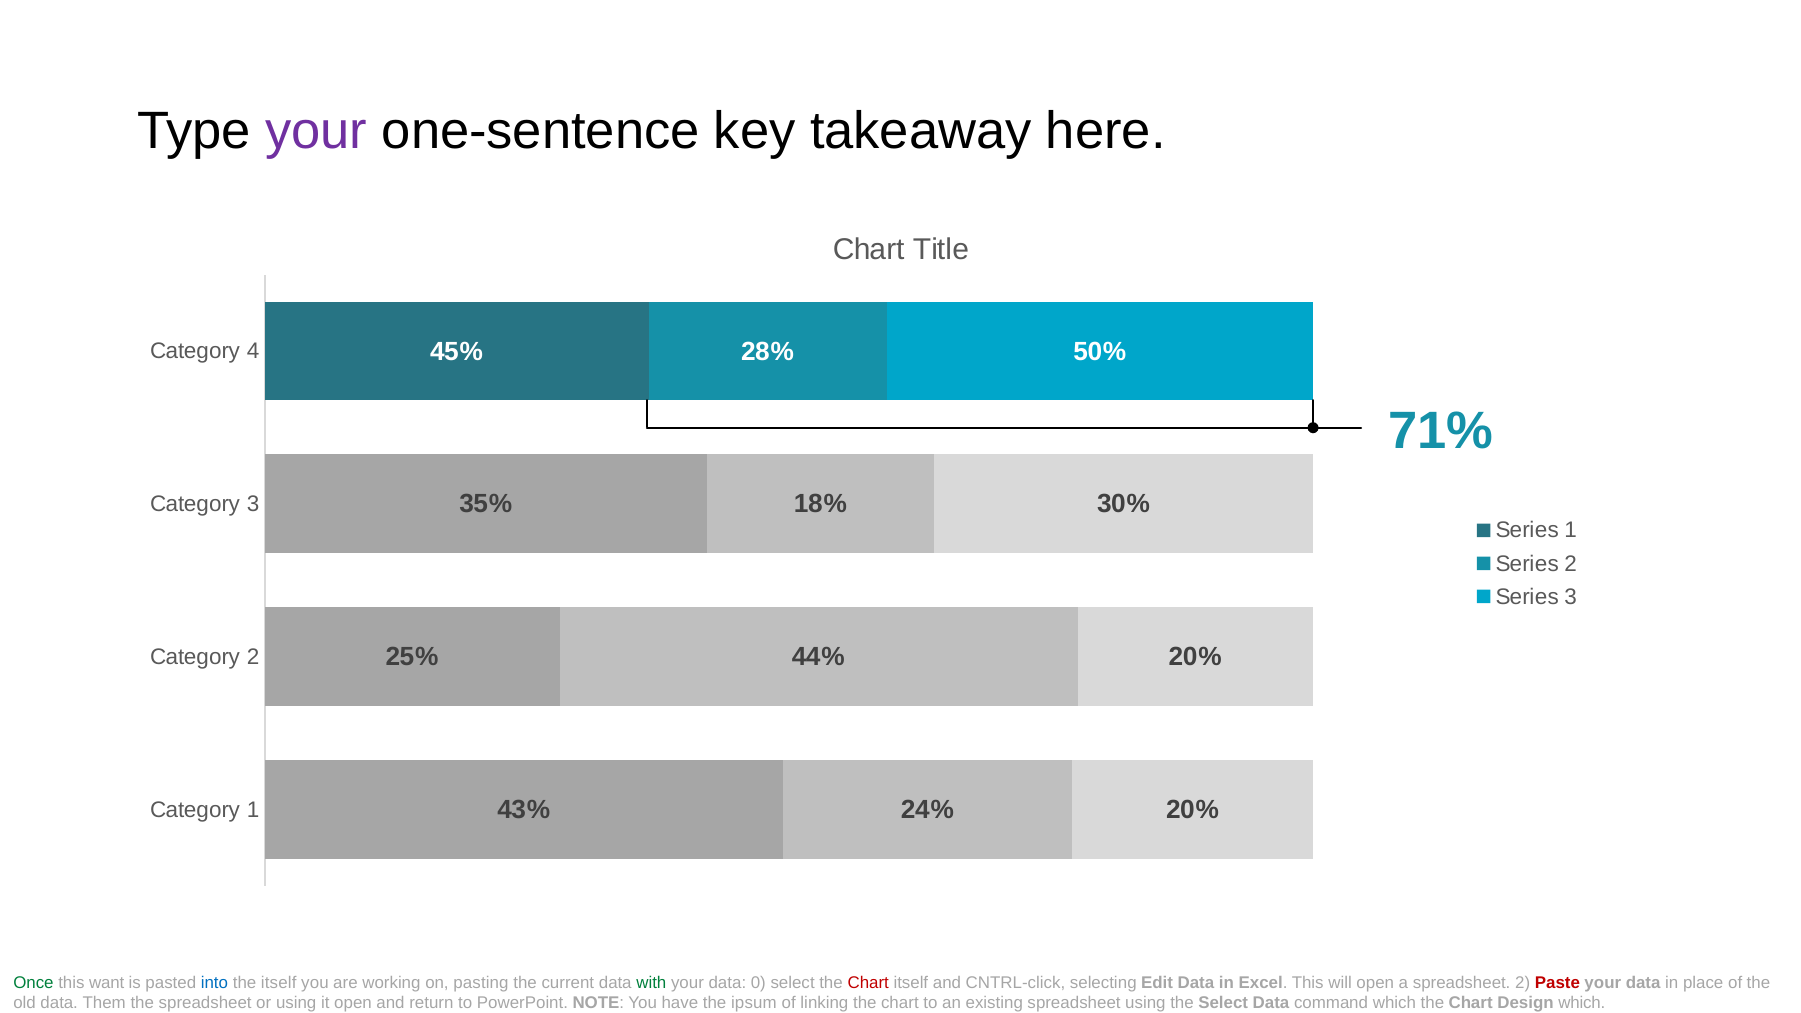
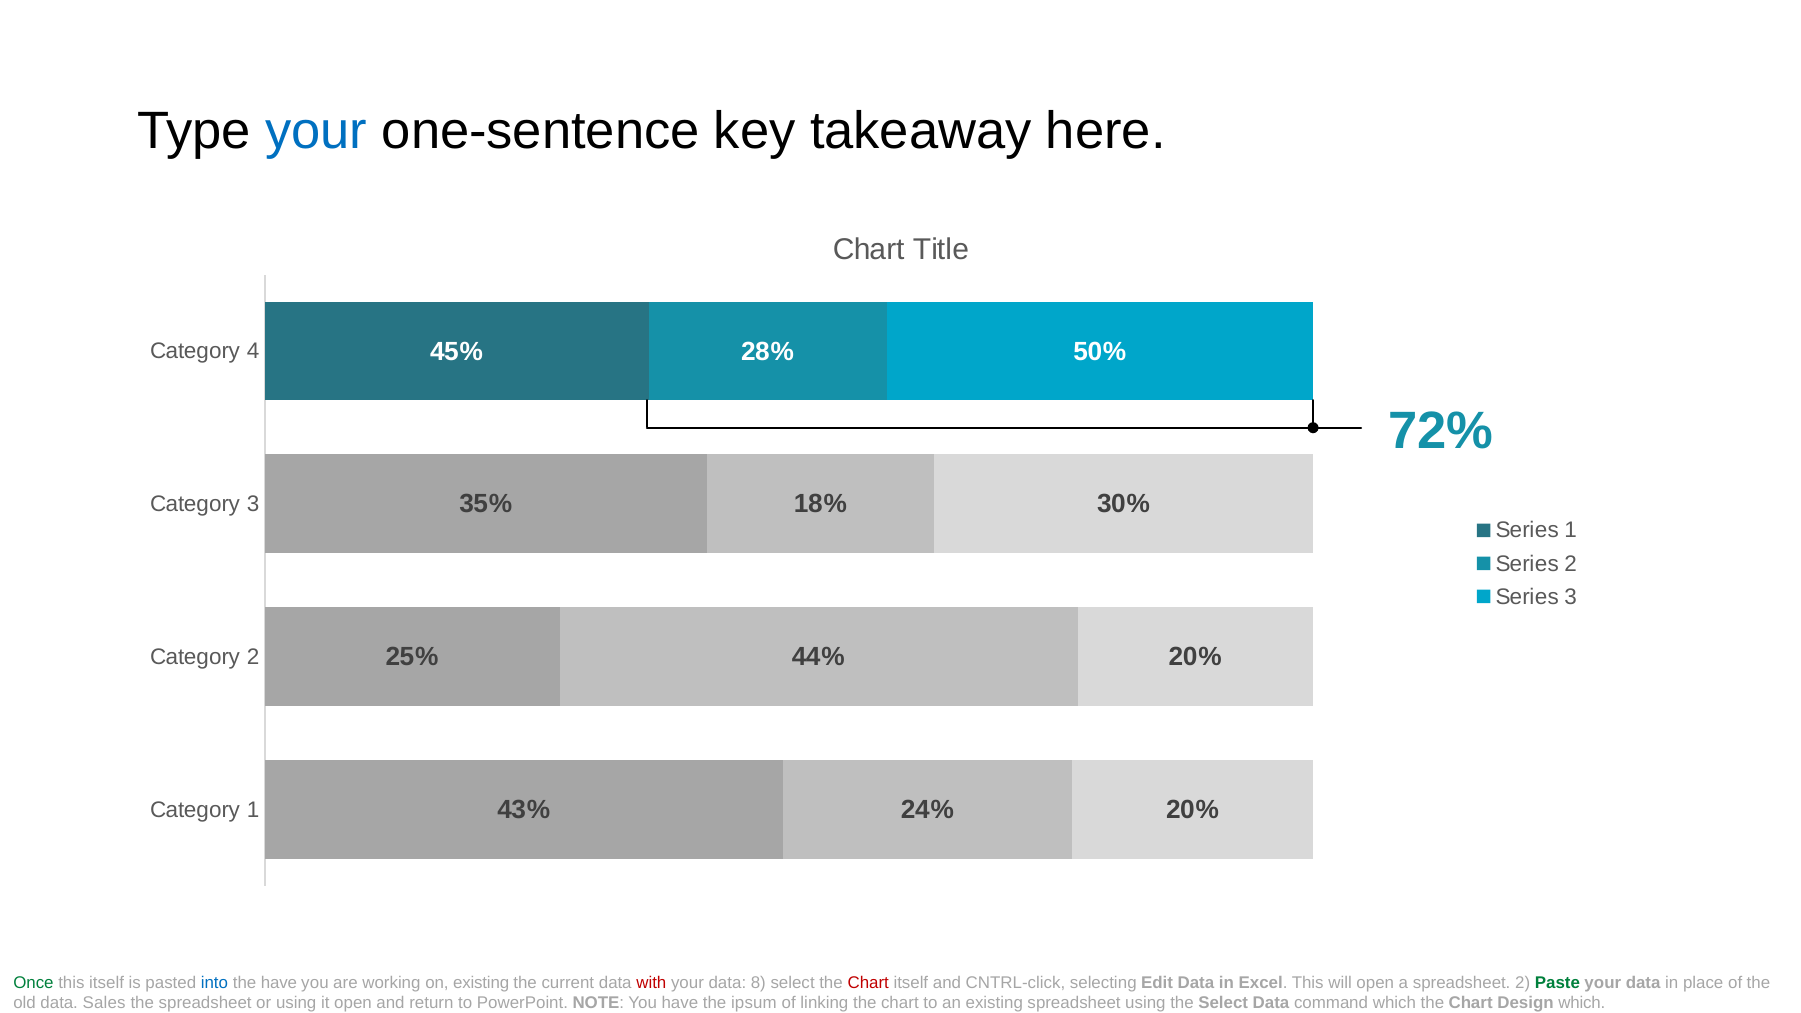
your colour: purple -> blue (316, 131)
71%: 71% -> 72% (1441, 432)
this want: want -> itself (107, 983)
the itself: itself -> have (279, 983)
on pasting: pasting -> existing (481, 983)
with colour: green -> red (651, 983)
0: 0 -> 8 (758, 983)
Paste colour: red -> green (1557, 983)
Them: Them -> Sales (104, 1003)
